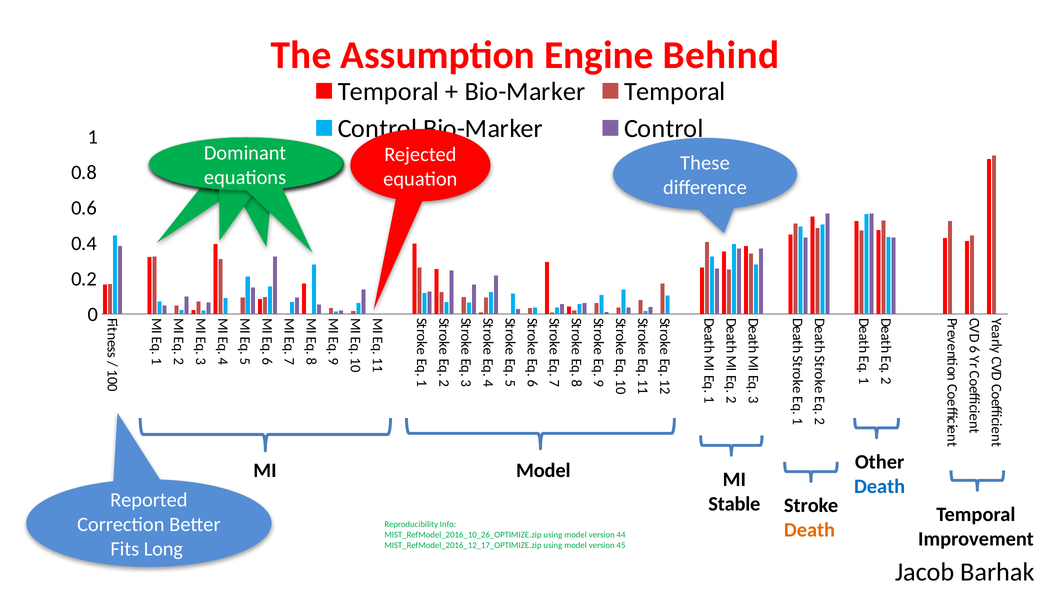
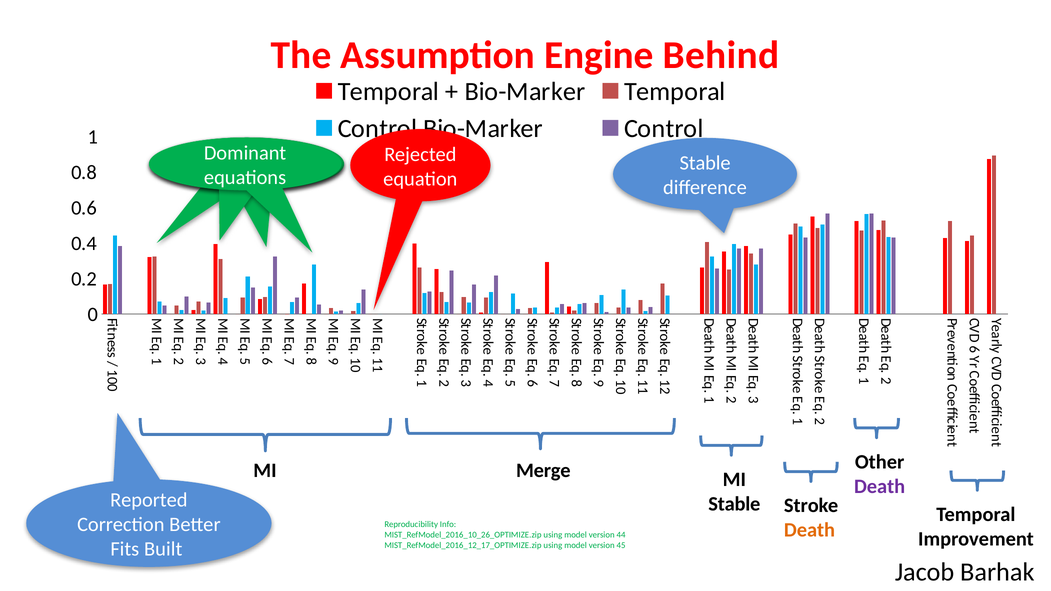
These: These -> Stable (705, 163)
Model: Model -> Merge (543, 471)
Death colour: blue -> purple (880, 487)
Long: Long -> Built (163, 549)
